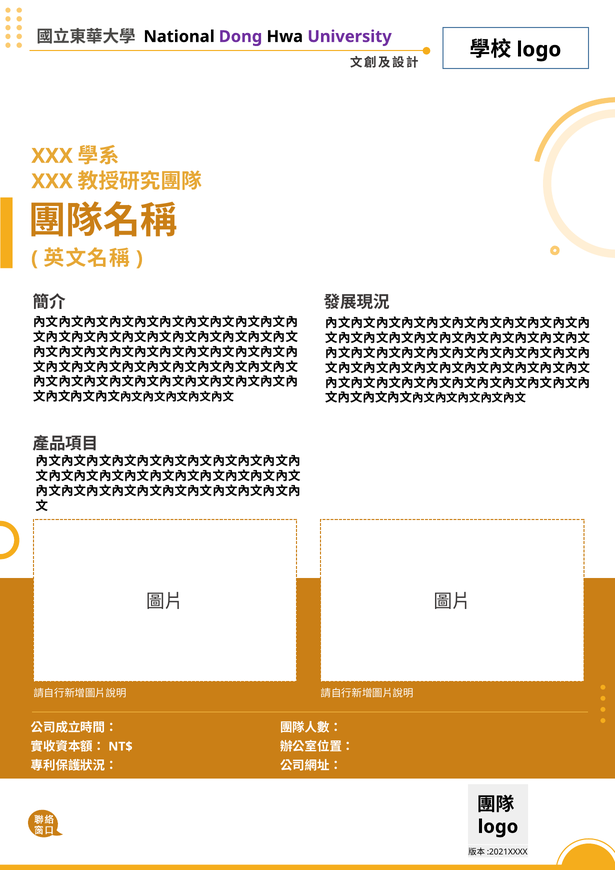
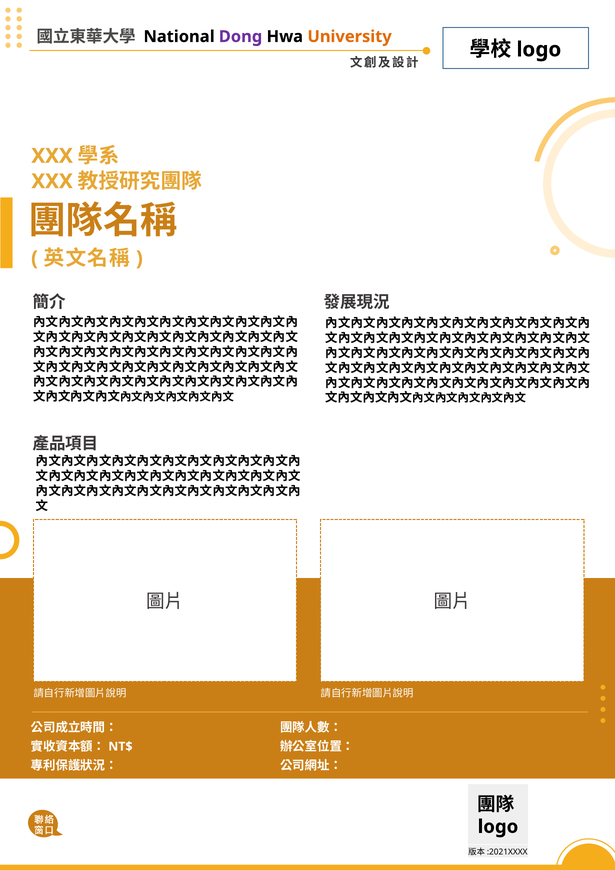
University colour: purple -> orange (350, 37)
